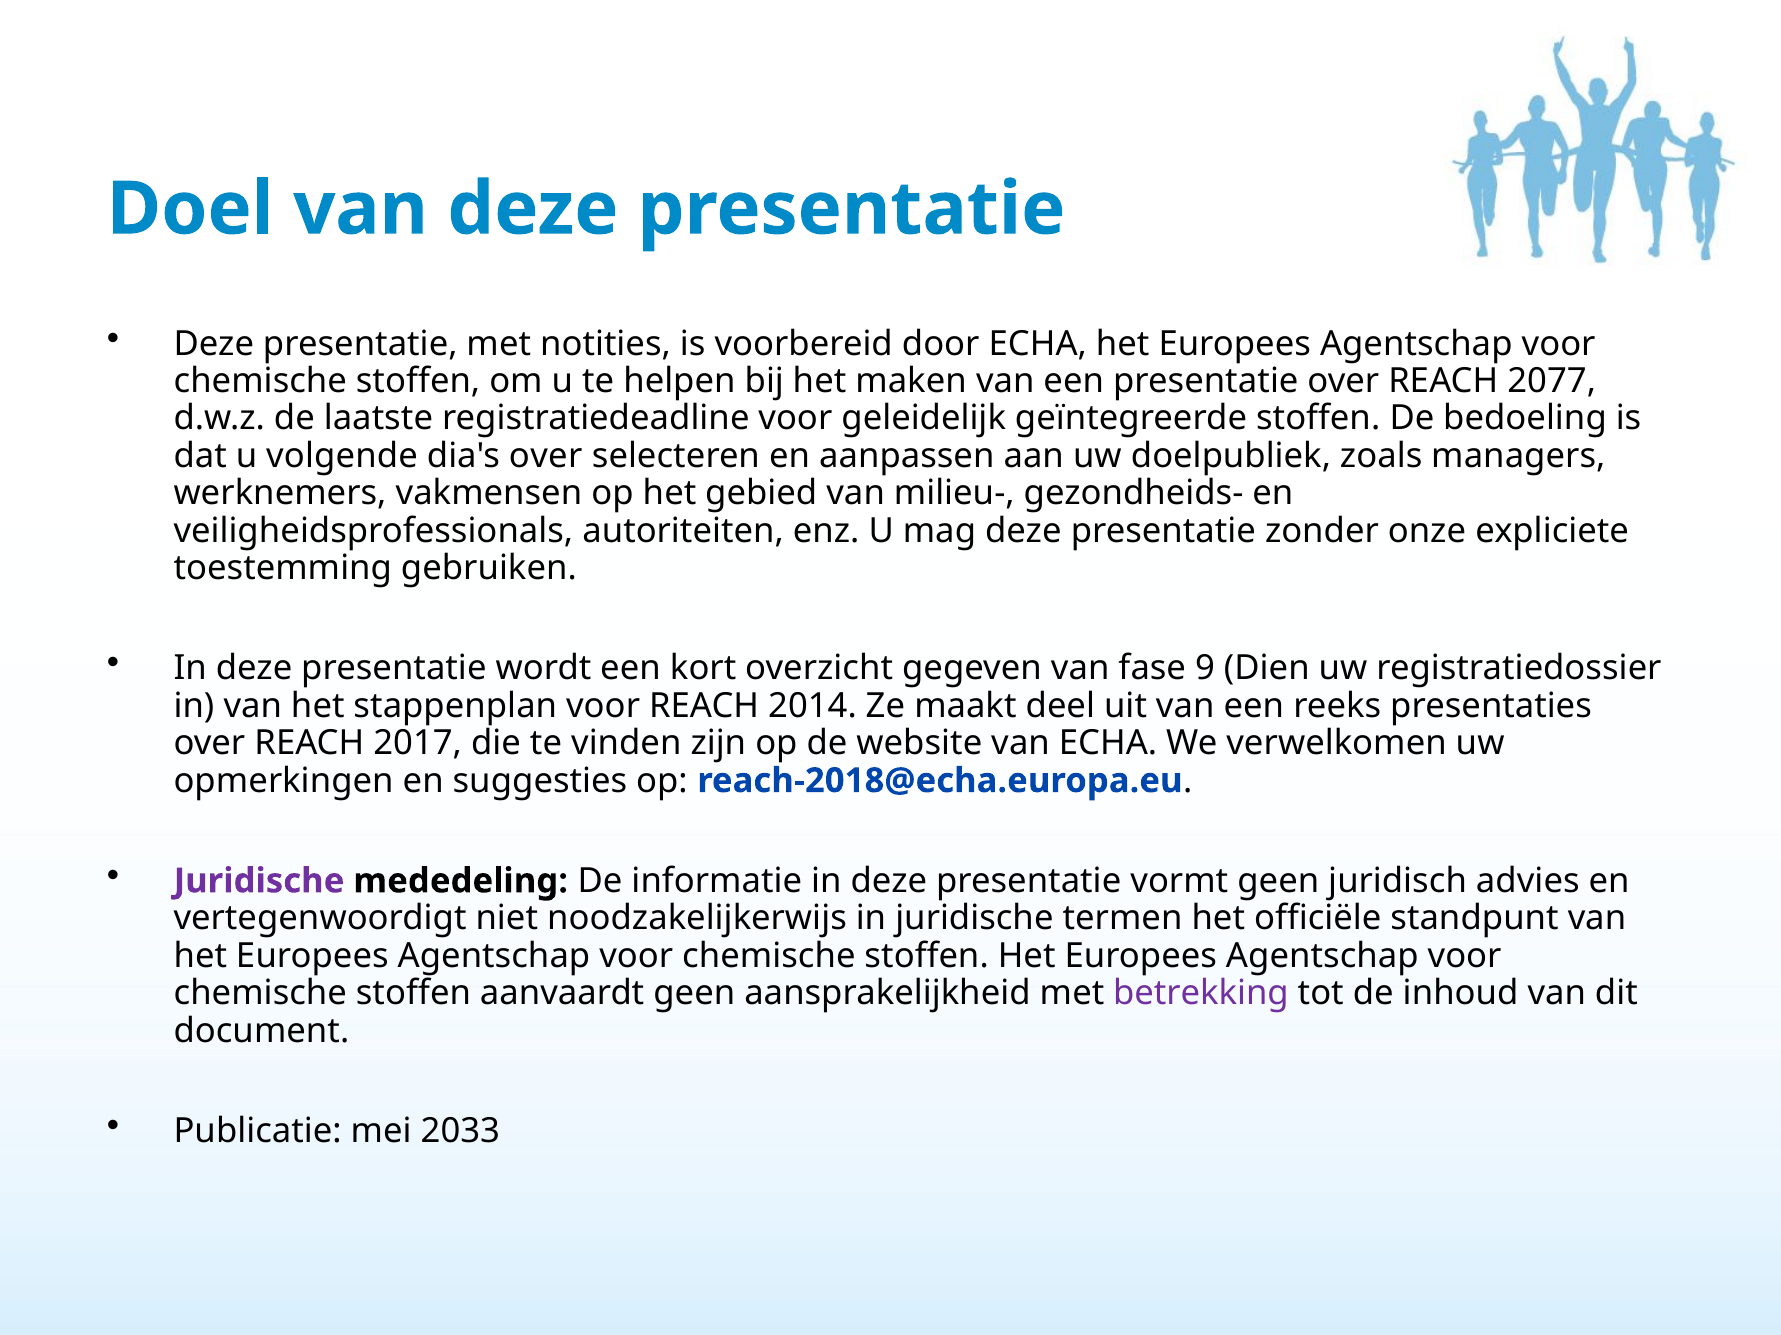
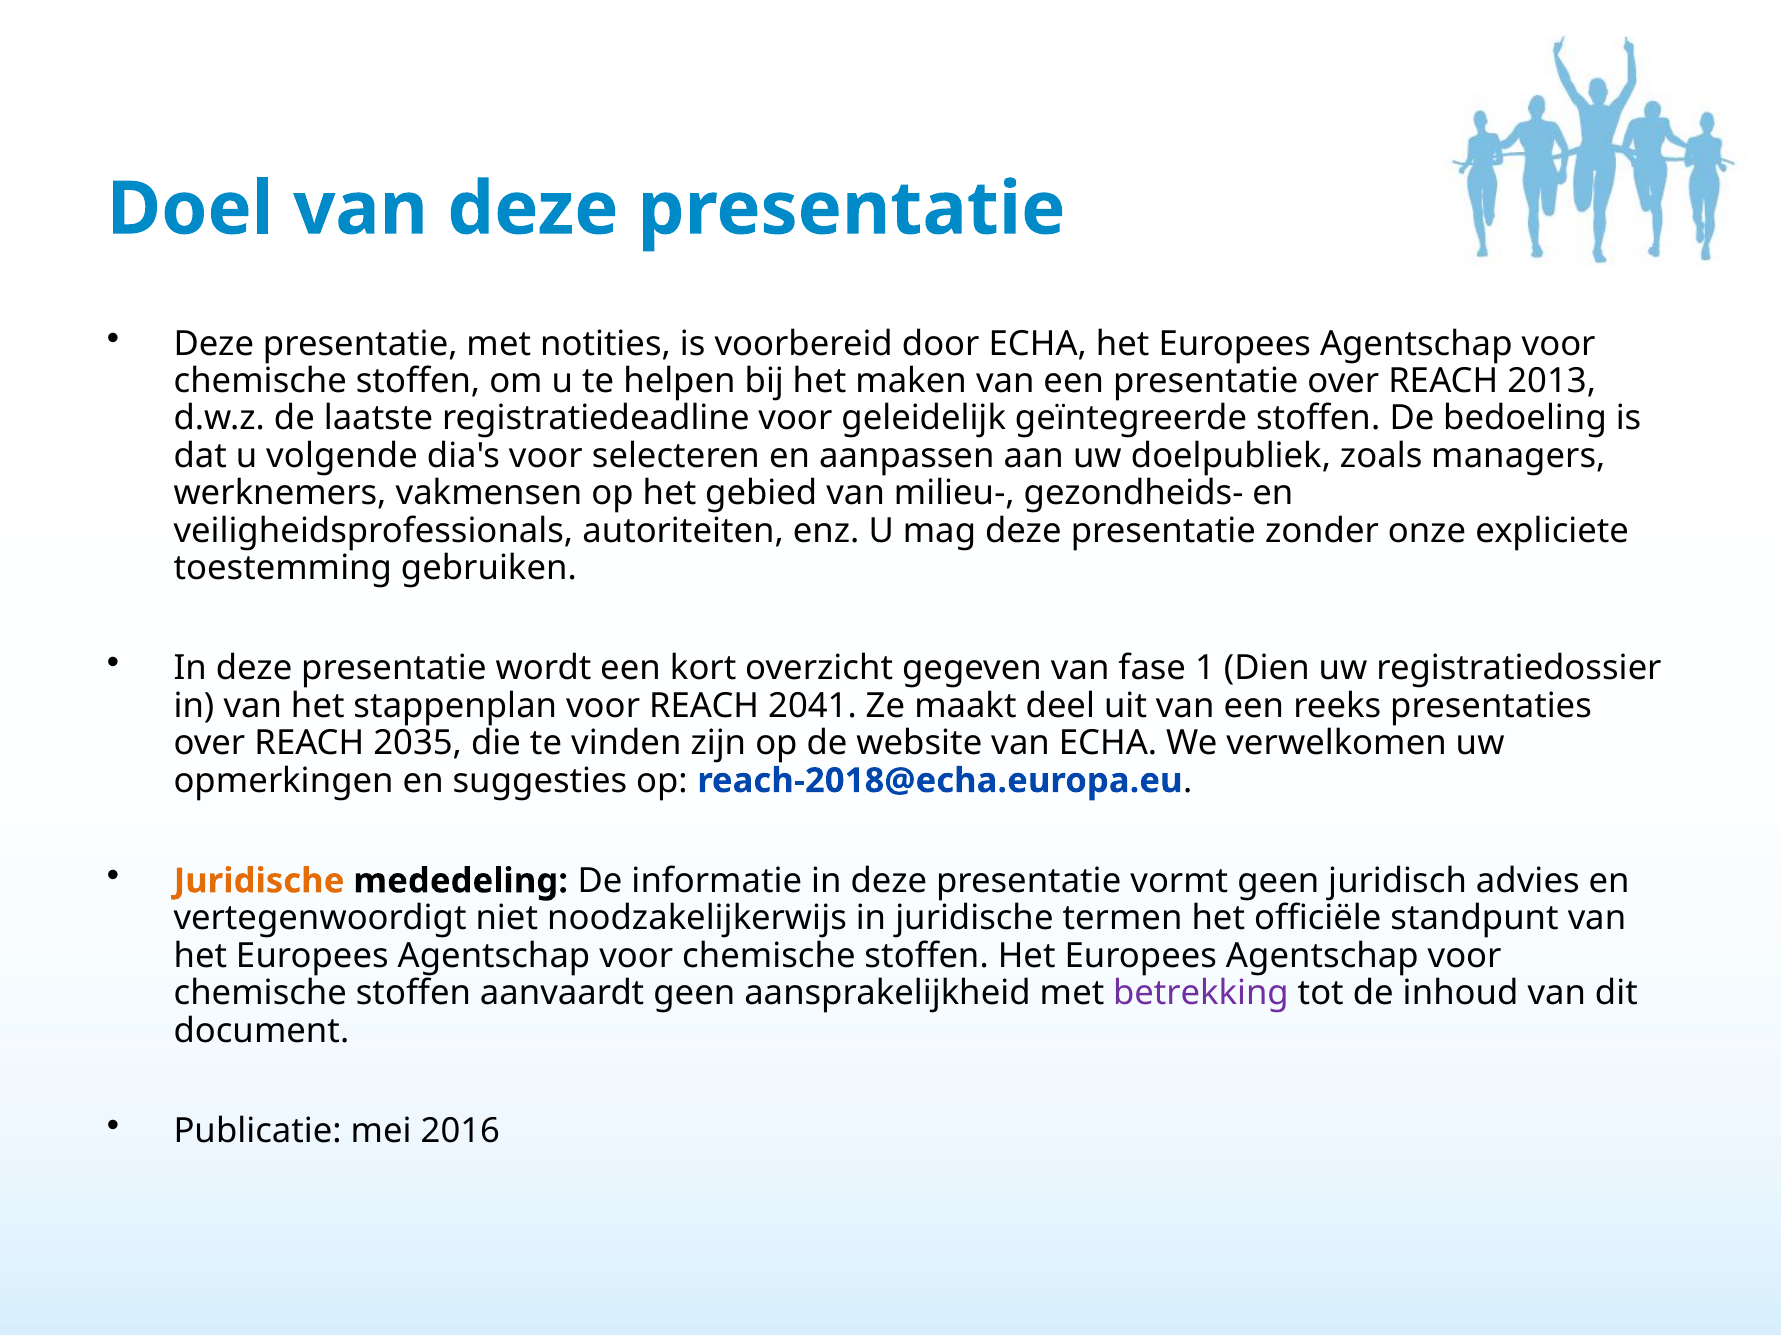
2077: 2077 -> 2013 (1552, 381)
dia's over: over -> voor (546, 456)
9: 9 -> 1 (1205, 669)
2014: 2014 -> 2041 (812, 706)
2017: 2017 -> 2035 (418, 744)
Juridische colour: purple -> orange (259, 881)
2033: 2033 -> 2016 (460, 1132)
